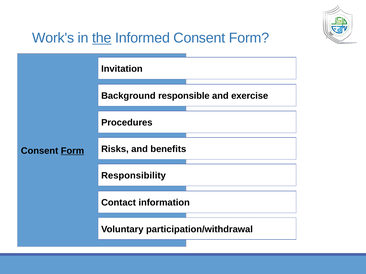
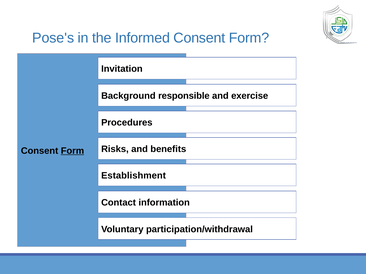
Work's: Work's -> Pose's (53, 38)
the underline: present -> none (102, 38)
Responsibility: Responsibility -> Establishment (134, 176)
